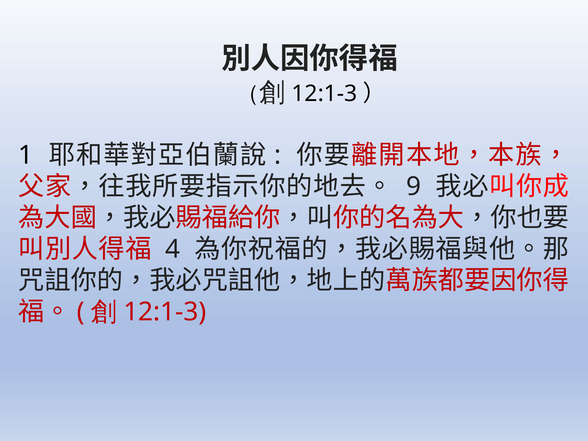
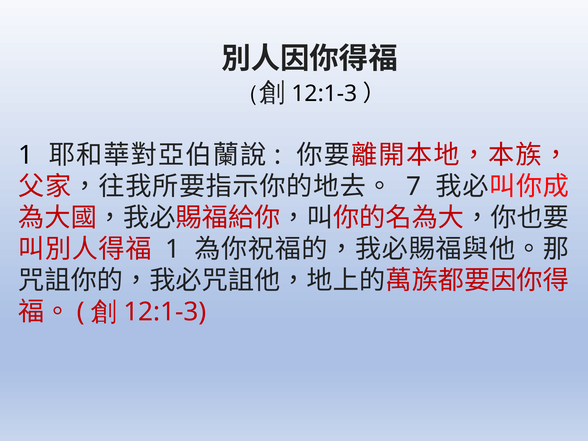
9: 9 -> 7 (414, 187)
4: 4 -> 1 (172, 249)
